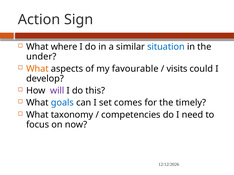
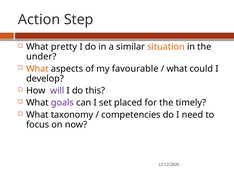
Sign: Sign -> Step (79, 20)
where: where -> pretty (64, 47)
situation colour: blue -> orange (166, 47)
visits: visits -> what (177, 69)
goals colour: blue -> purple (62, 103)
comes: comes -> placed (128, 103)
